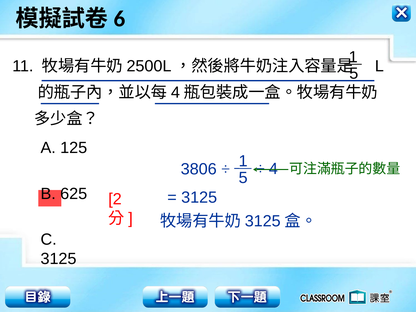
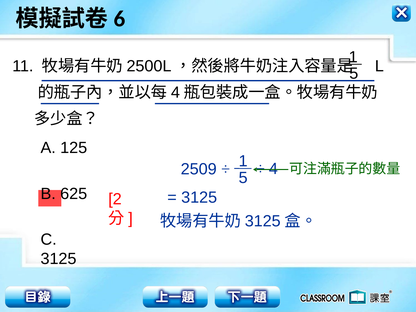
3806: 3806 -> 2509 (199, 169)
